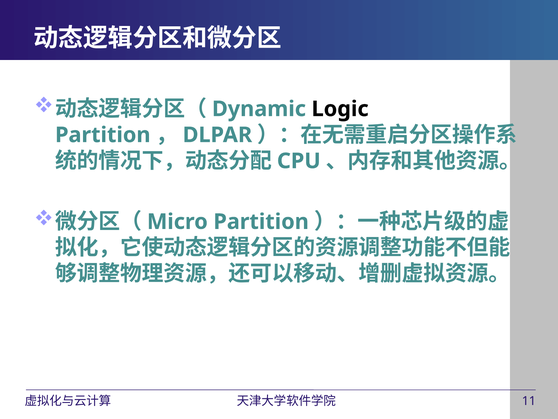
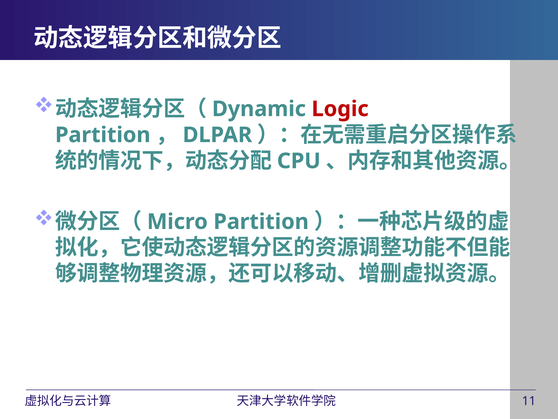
Logic colour: black -> red (340, 109)
